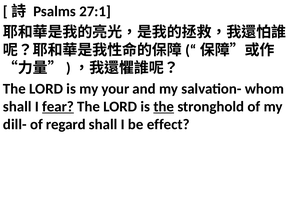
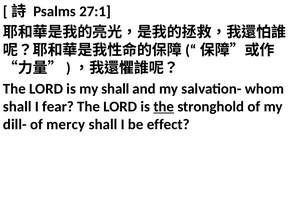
my your: your -> shall (115, 89)
fear underline: present -> none (58, 107)
regard: regard -> mercy (66, 125)
